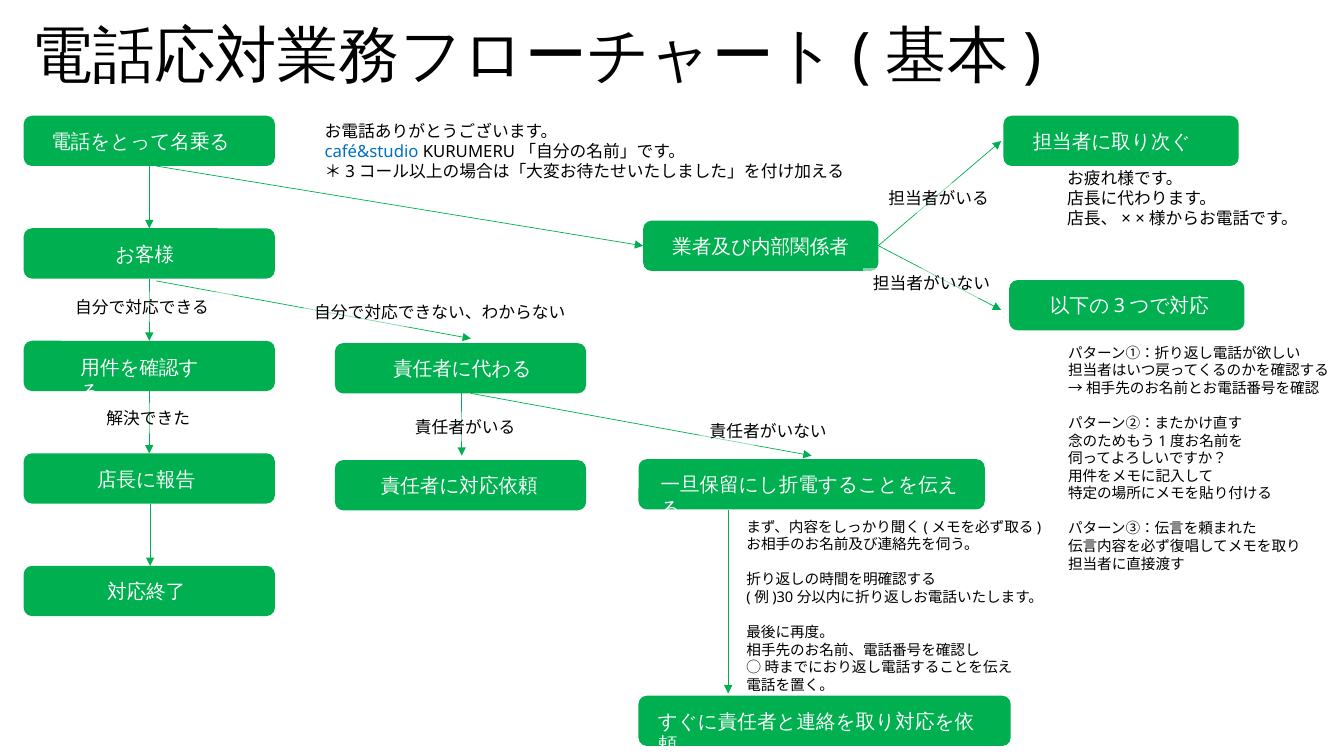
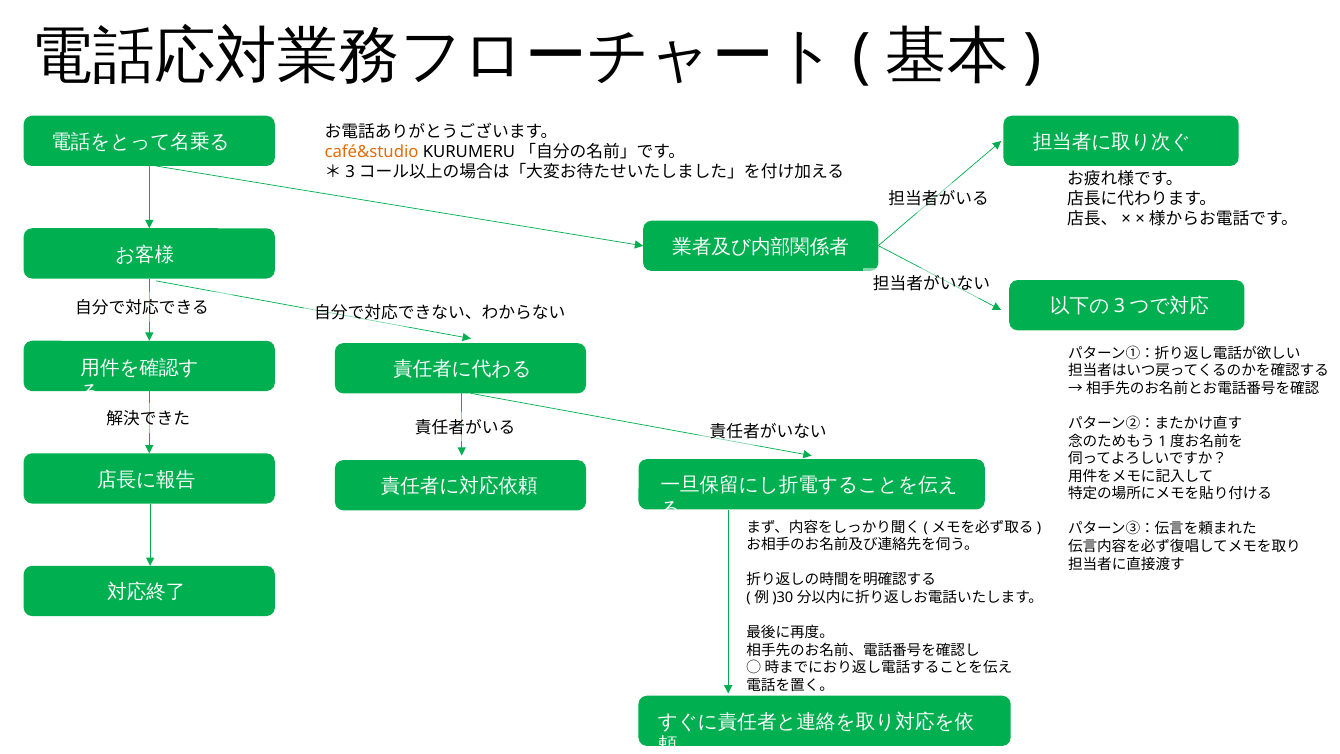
café&studio colour: blue -> orange (372, 152)
